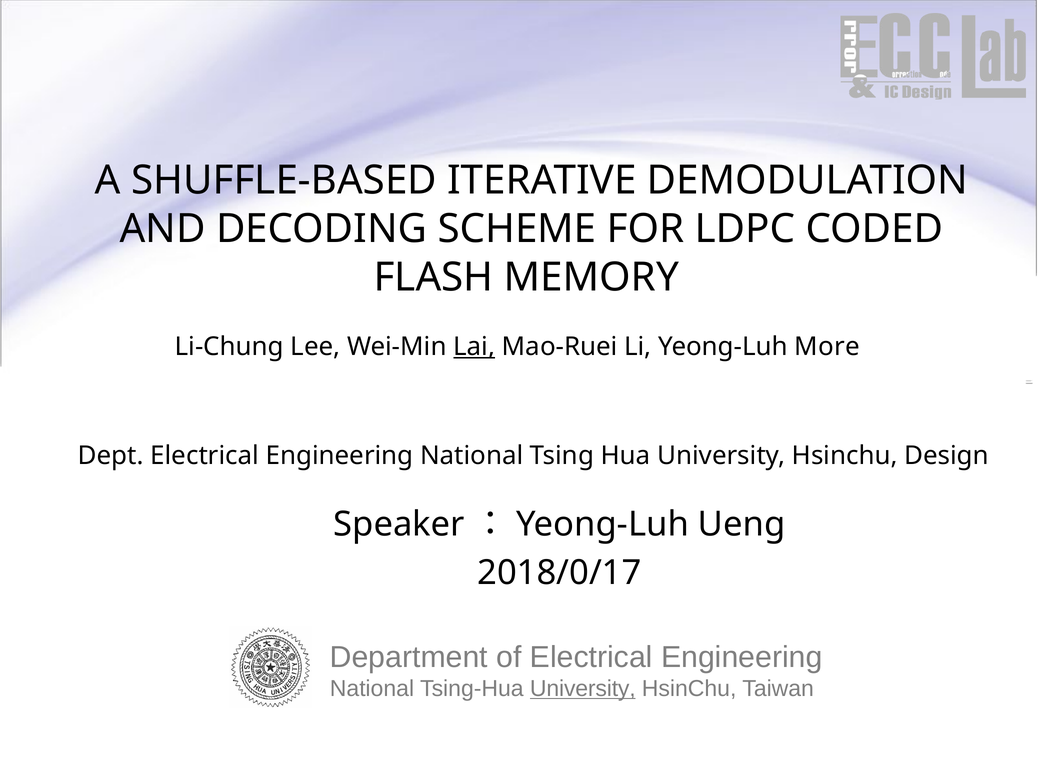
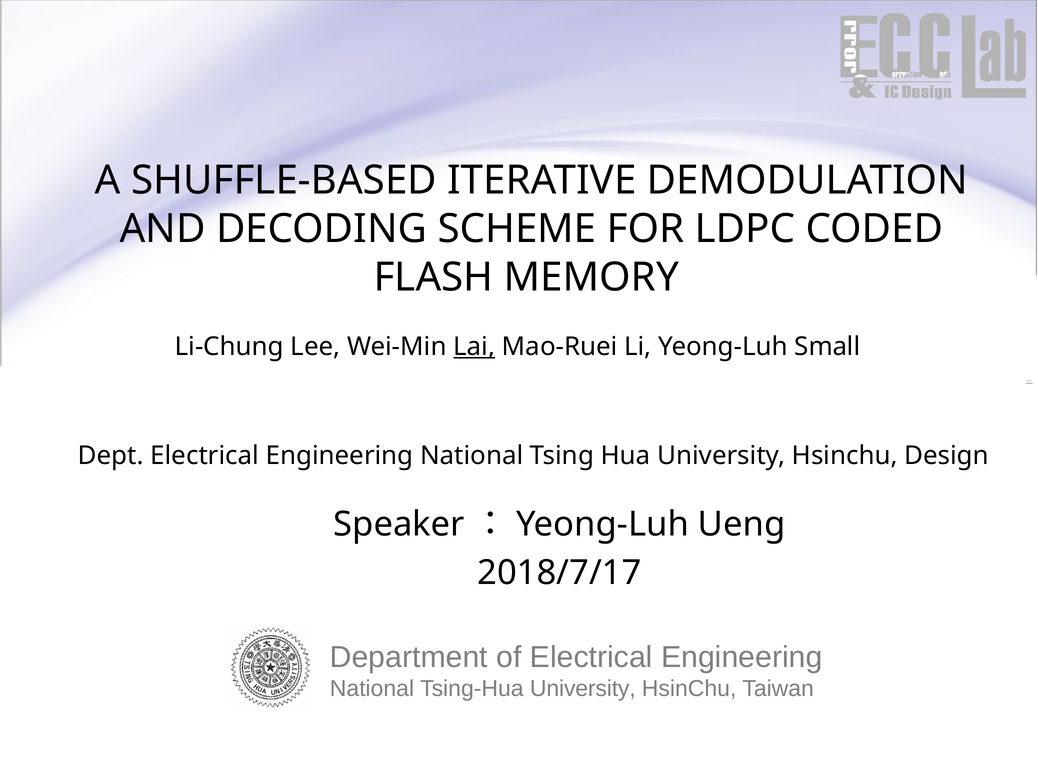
More: More -> Small (827, 346)
2018/0/17: 2018/0/17 -> 2018/7/17 (559, 572)
University underline: present -> none (583, 688)
